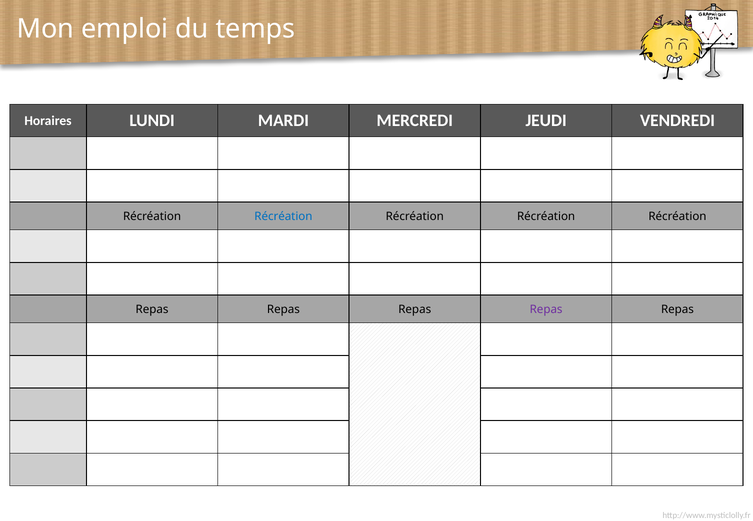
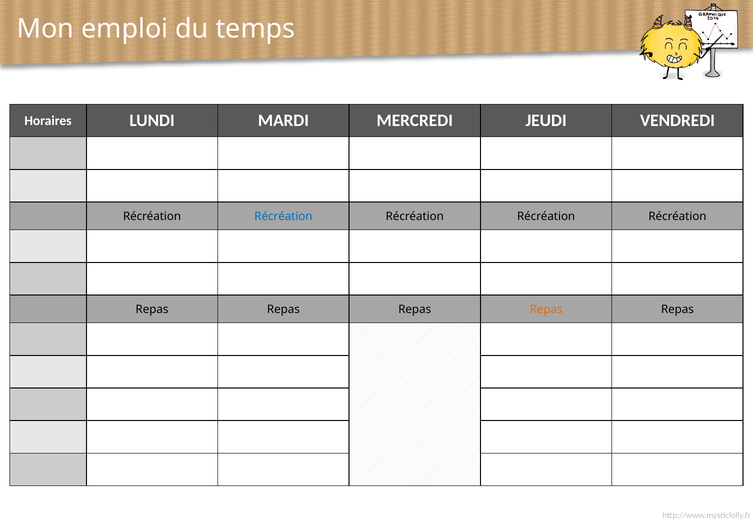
Repas colour: purple -> orange (546, 310)
